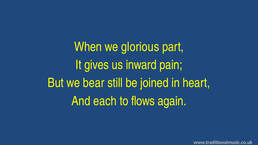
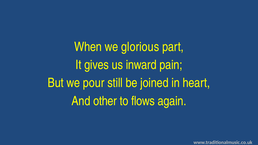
bear: bear -> pour (94, 83)
each: each -> other (105, 101)
